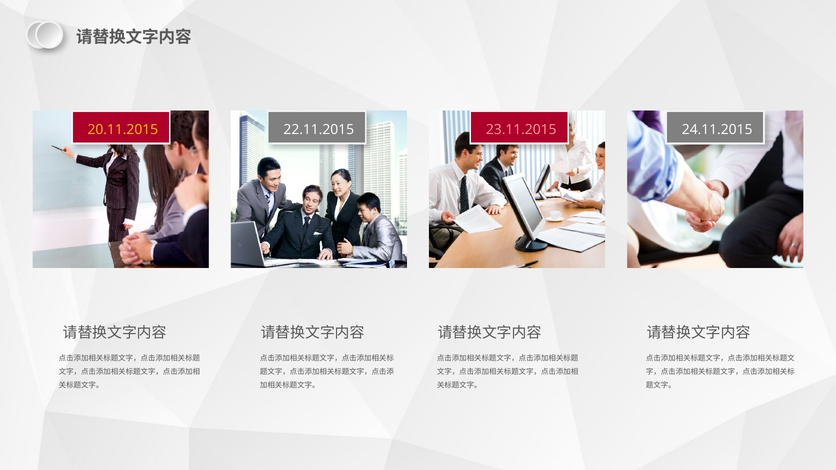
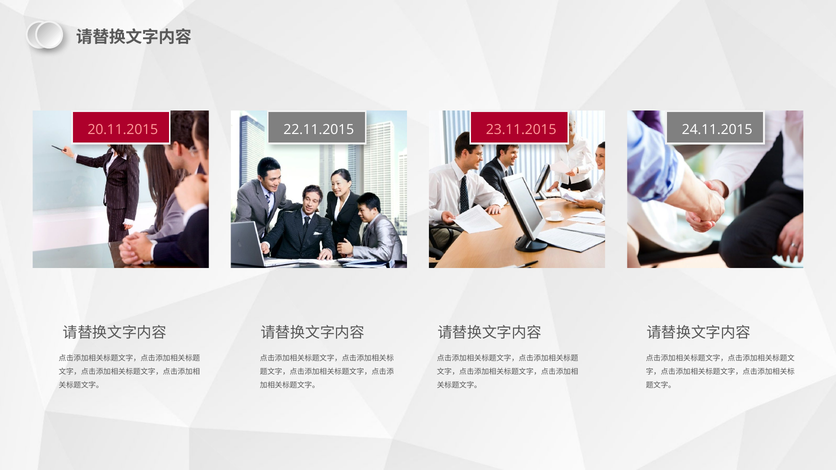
20.11.2015 colour: yellow -> pink (123, 130)
